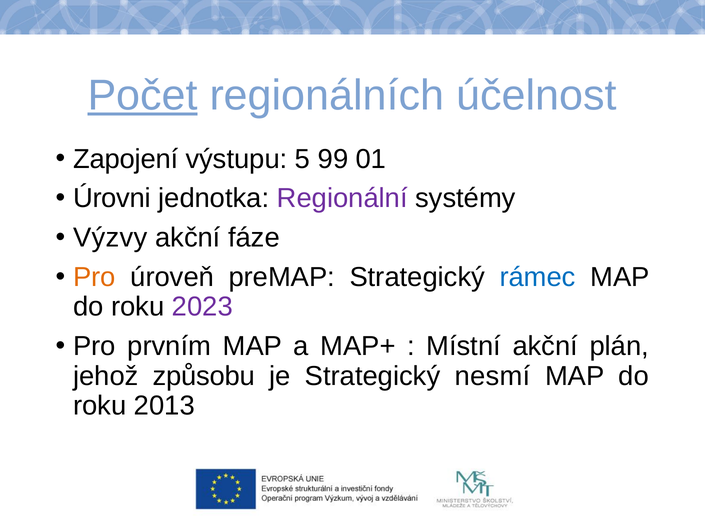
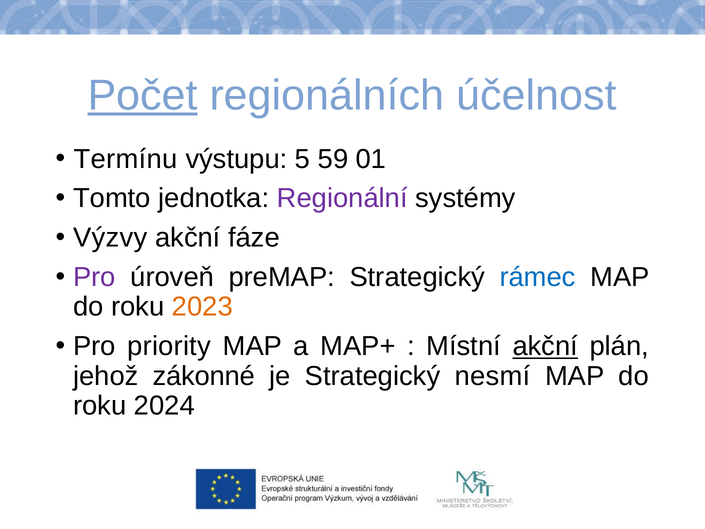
Zapojení: Zapojení -> Termínu (125, 159)
99: 99 -> 59 (333, 159)
Úrovni: Úrovni -> Tomto (112, 198)
Pro colour: orange -> purple (94, 277)
2023 colour: purple -> orange (202, 307)
prvním: prvním -> priority (169, 346)
akční underline: none -> present (545, 346)
způsobu: způsobu -> zákonné (204, 376)
2013: 2013 -> 2024 (164, 405)
